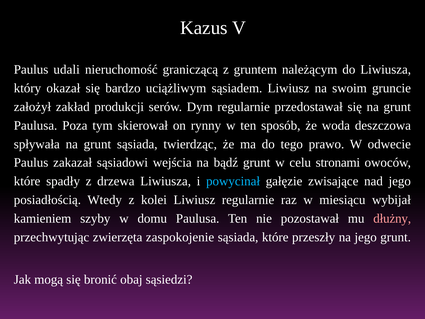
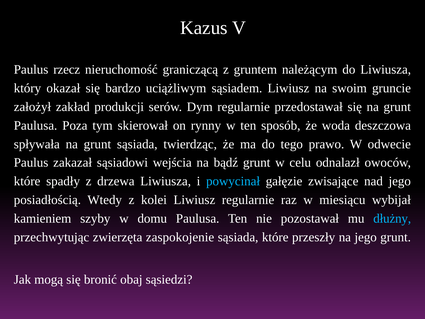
udali: udali -> rzecz (67, 70)
stronami: stronami -> odnalazł (338, 163)
dłużny colour: pink -> light blue (392, 218)
